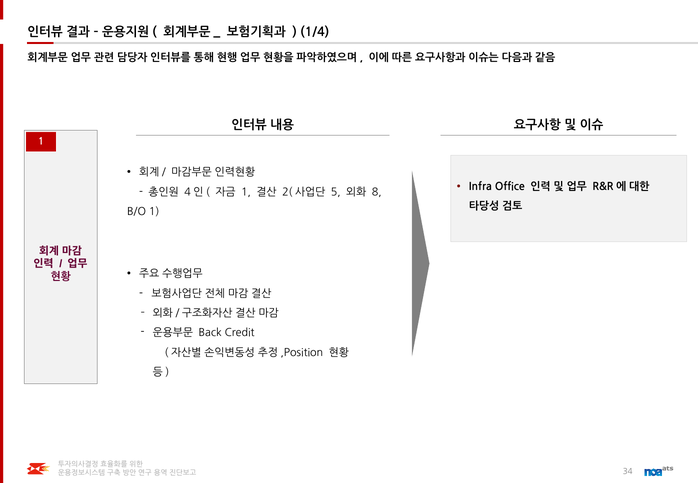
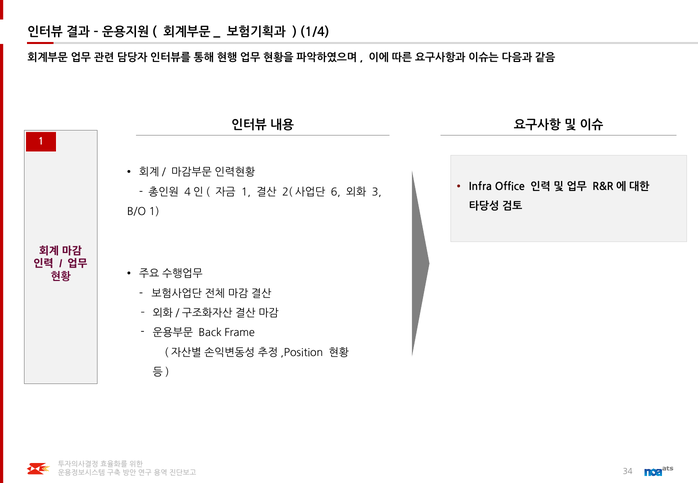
5: 5 -> 6 (336, 192)
8: 8 -> 3 (377, 192)
Credit: Credit -> Frame (240, 333)
